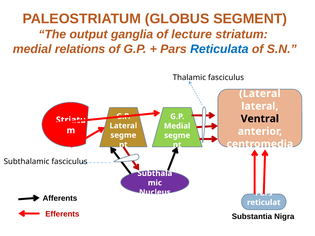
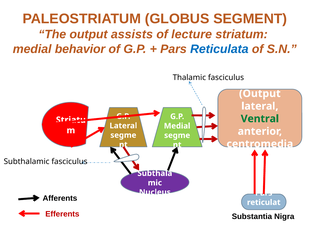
ganglia: ganglia -> assists (132, 34)
relations: relations -> behavior (80, 49)
Lateral: Lateral -> Output (260, 94)
Ventral colour: black -> green (260, 119)
